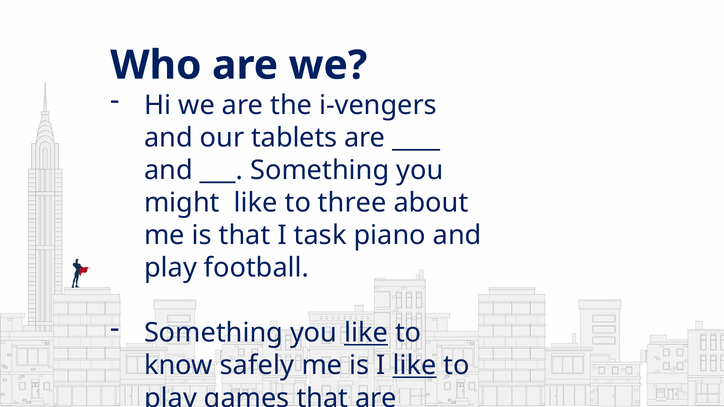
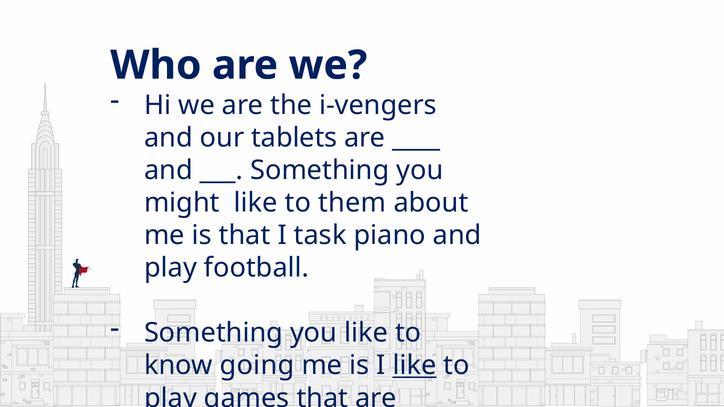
three: three -> them (352, 203)
like underline: present -> none (366, 333)
safely: safely -> going (257, 366)
